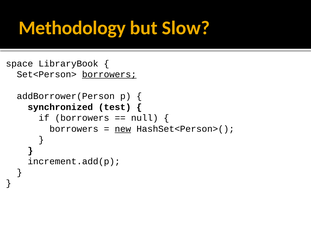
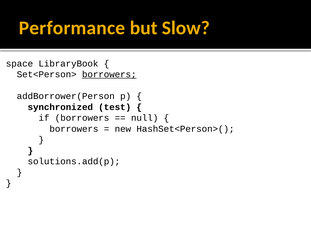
Methodology: Methodology -> Performance (72, 28)
new underline: present -> none (123, 129)
increment.add(p: increment.add(p -> solutions.add(p (74, 162)
